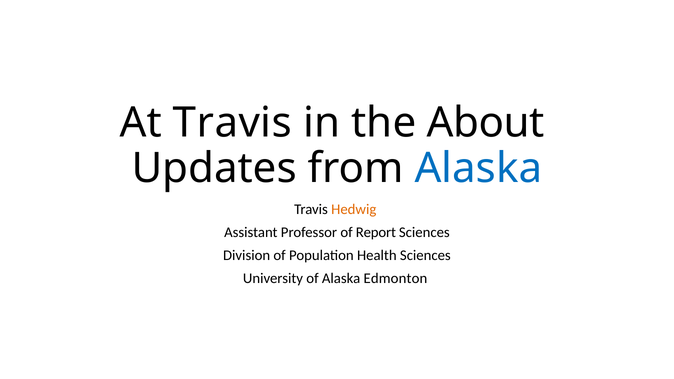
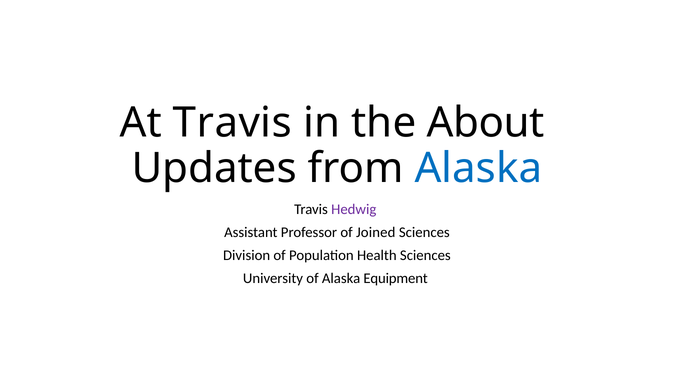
Hedwig colour: orange -> purple (354, 210)
Report: Report -> Joined (376, 232)
Edmonton: Edmonton -> Equipment (396, 278)
